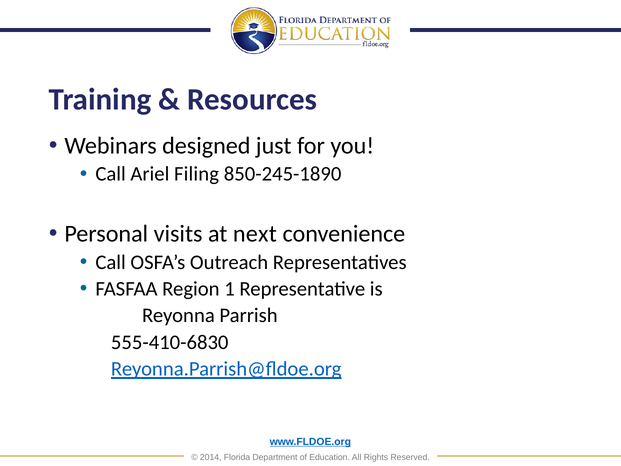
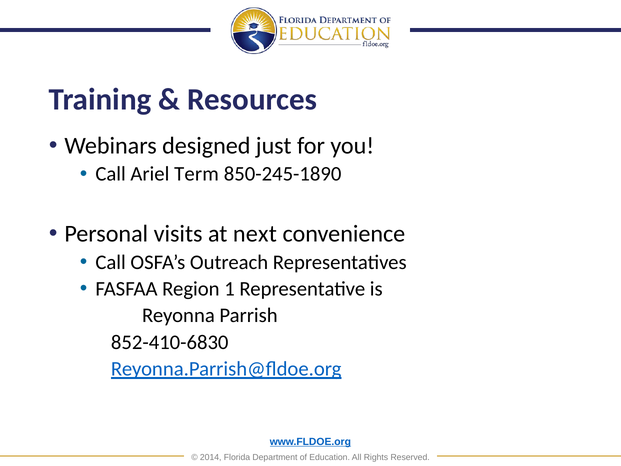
Filing: Filing -> Term (197, 174)
555-410-6830: 555-410-6830 -> 852-410-6830 (170, 342)
